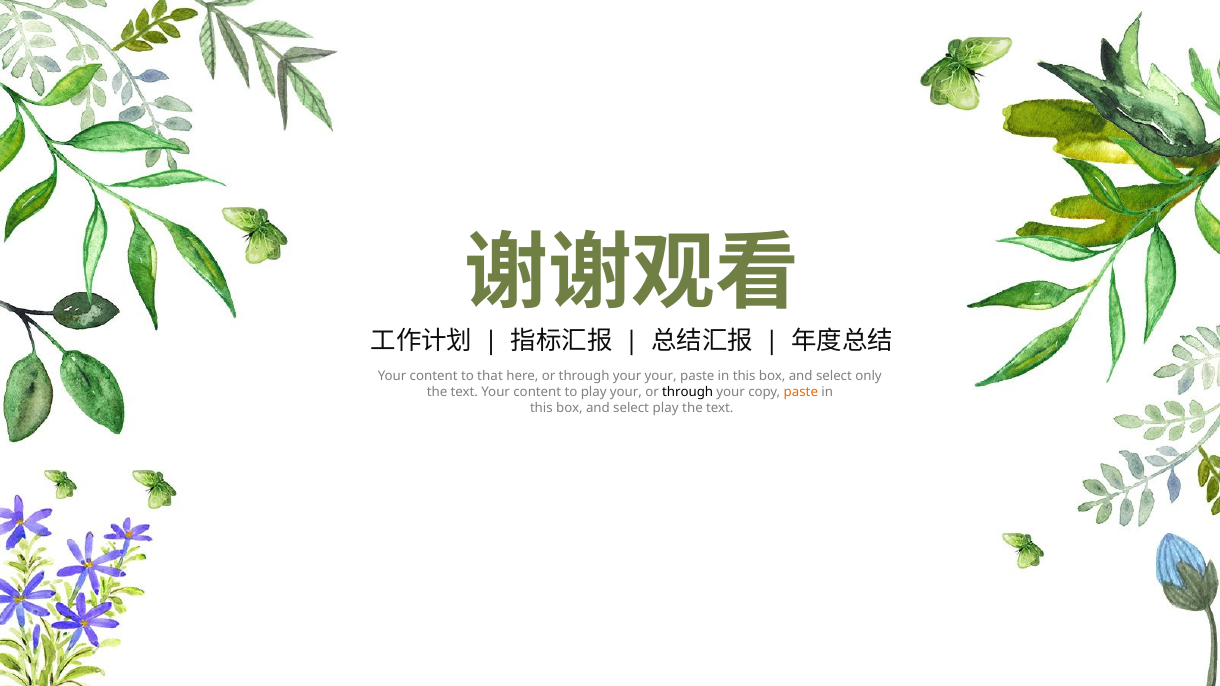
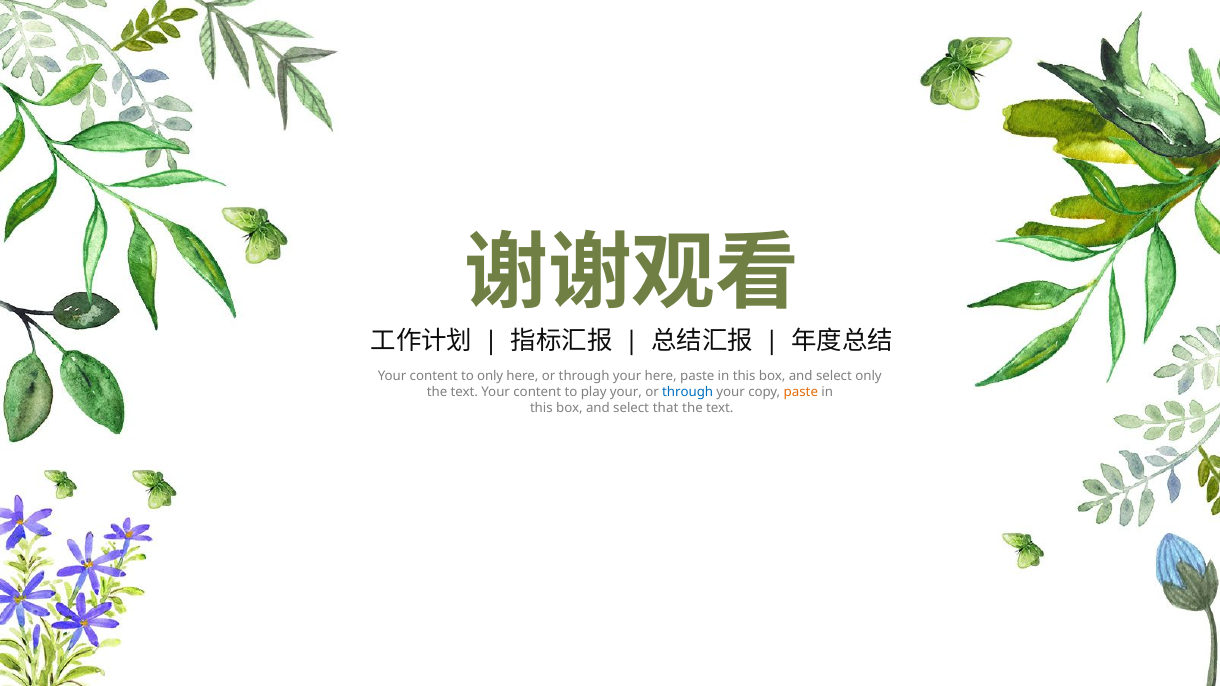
to that: that -> only (490, 376)
your your: your -> here (661, 376)
through colour: black -> blue (688, 392)
select play: play -> that (666, 408)
